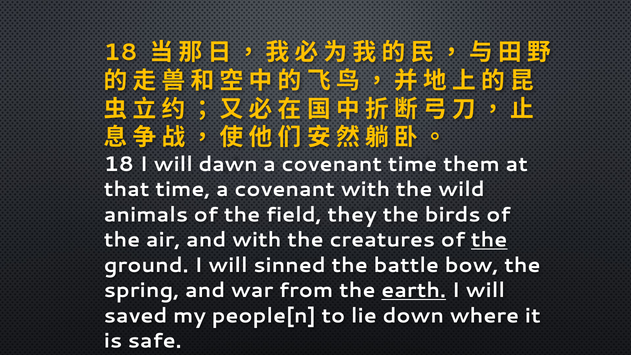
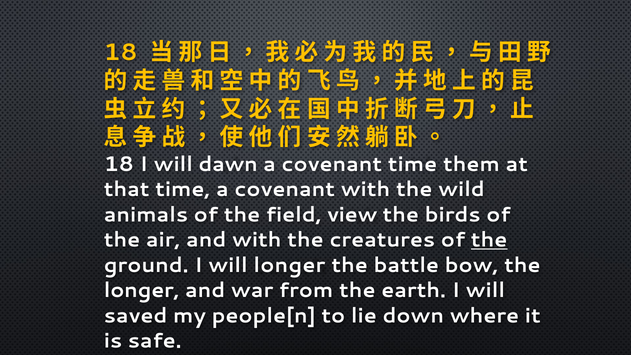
they: they -> view (352, 215)
will sinned: sinned -> longer (289, 265)
spring: spring -> longer (142, 290)
earth underline: present -> none (414, 290)
